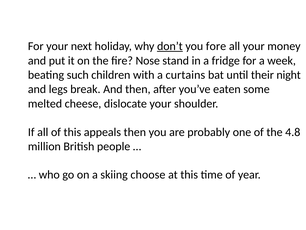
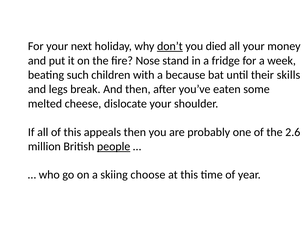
fore: fore -> died (216, 46)
curtains: curtains -> because (185, 75)
night: night -> skills (289, 75)
4.8: 4.8 -> 2.6 (293, 132)
people underline: none -> present (114, 146)
